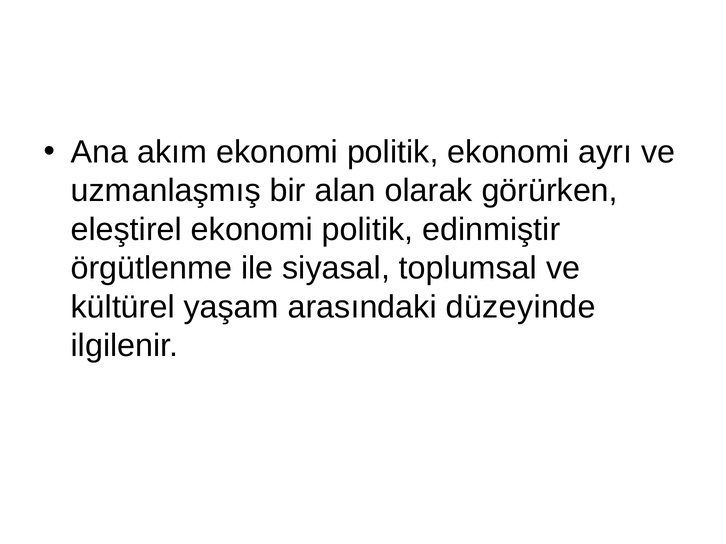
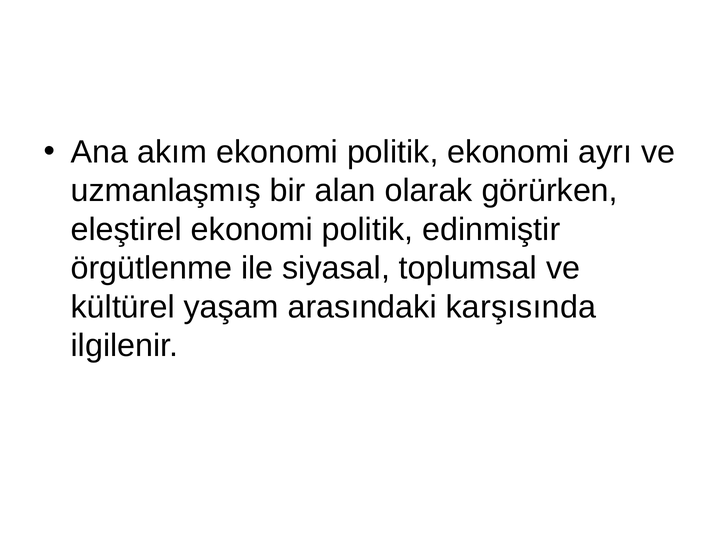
düzeyinde: düzeyinde -> karşısında (521, 307)
